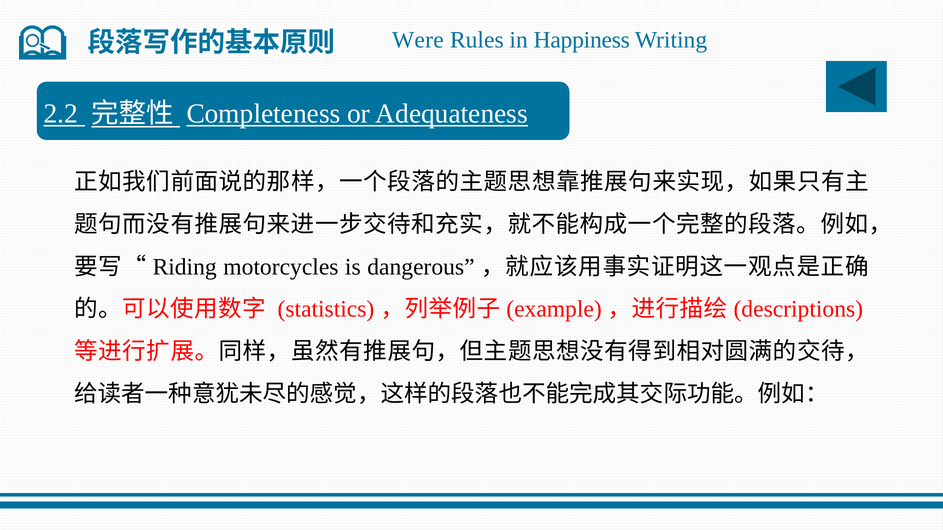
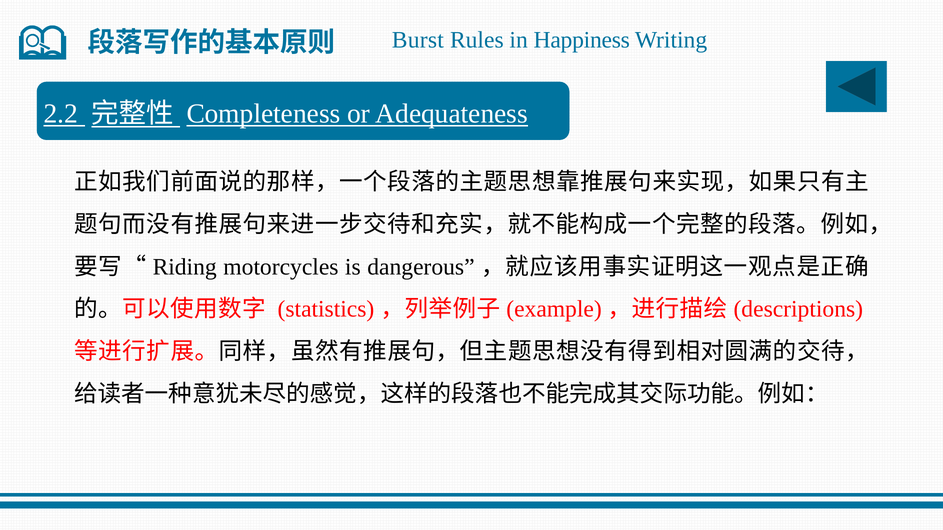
Were: Were -> Burst (418, 40)
